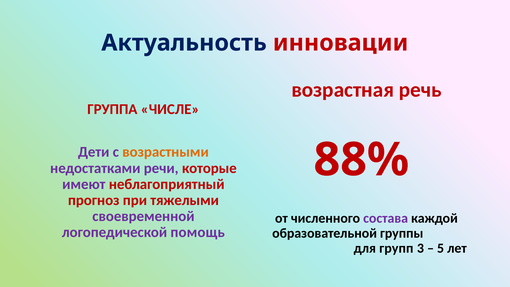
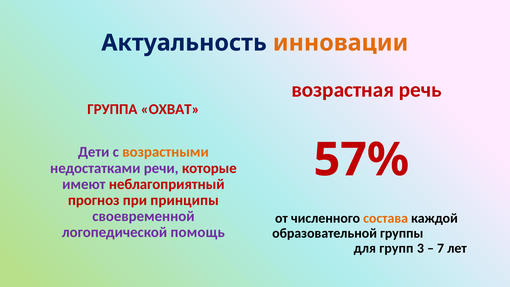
инновации colour: red -> orange (341, 43)
ЧИСЛЕ: ЧИСЛЕ -> ОХВАТ (170, 109)
88%: 88% -> 57% (361, 160)
тяжелыми: тяжелыми -> принципы (185, 200)
состава colour: purple -> orange (386, 218)
5: 5 -> 7 (441, 248)
